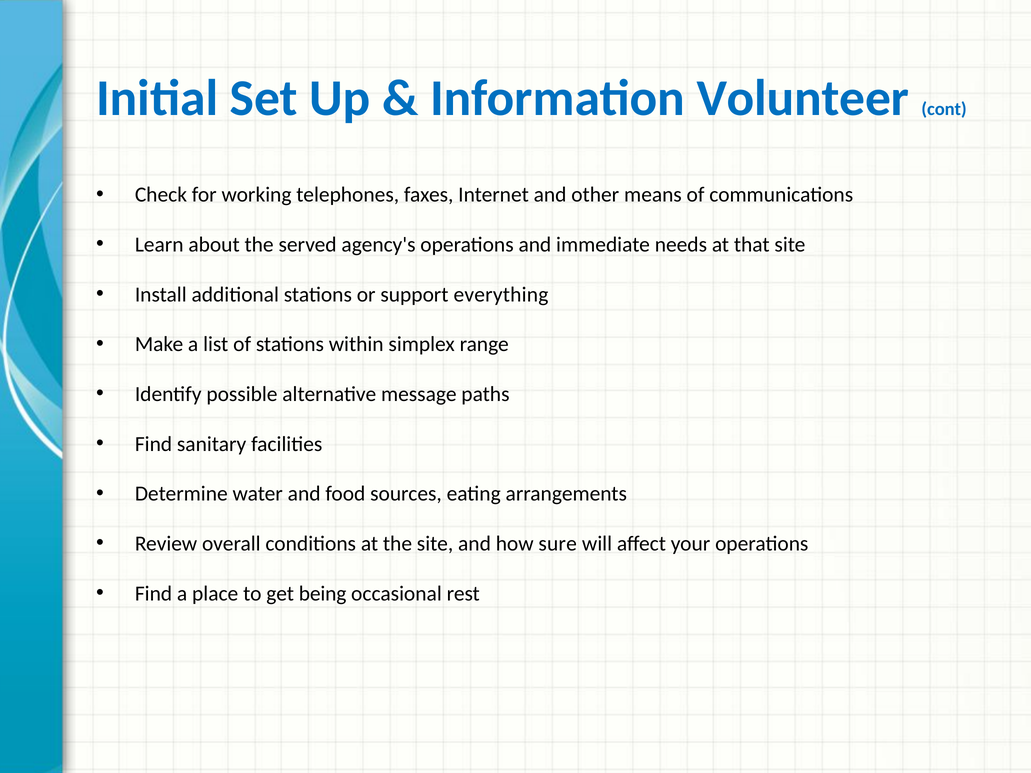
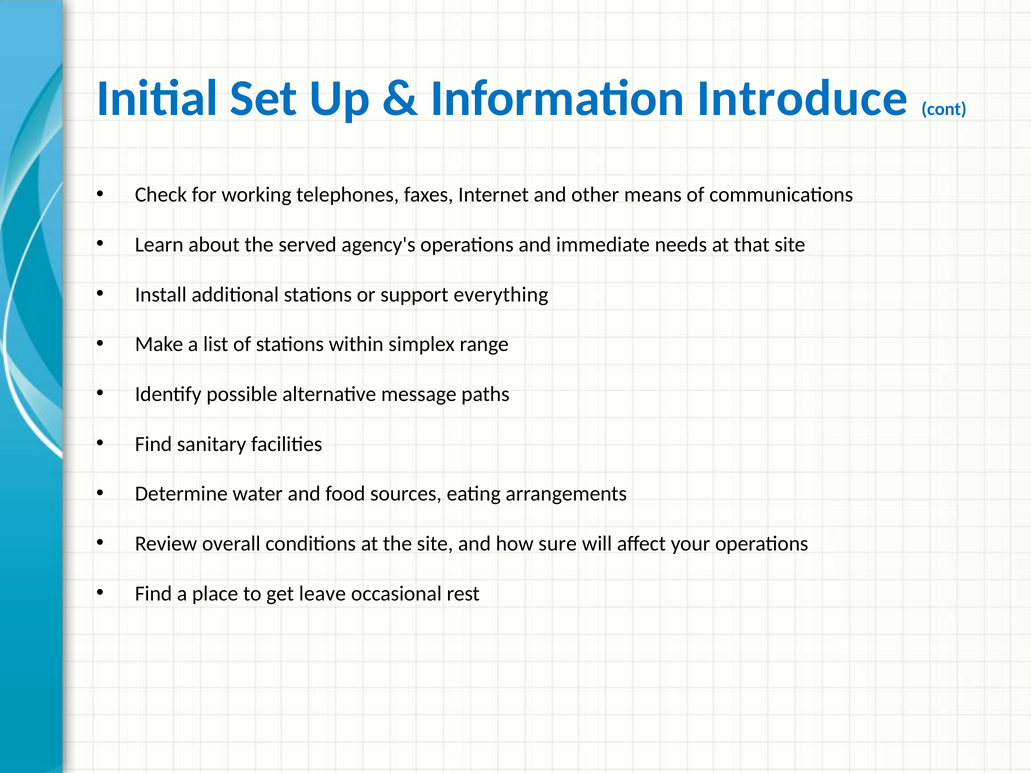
Volunteer: Volunteer -> Introduce (803, 98)
being: being -> leave (322, 594)
